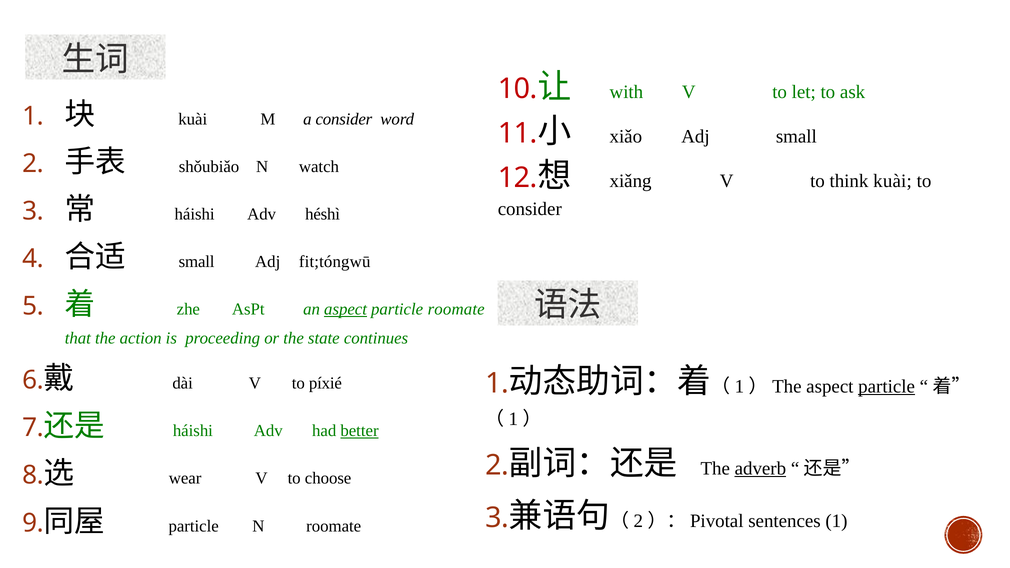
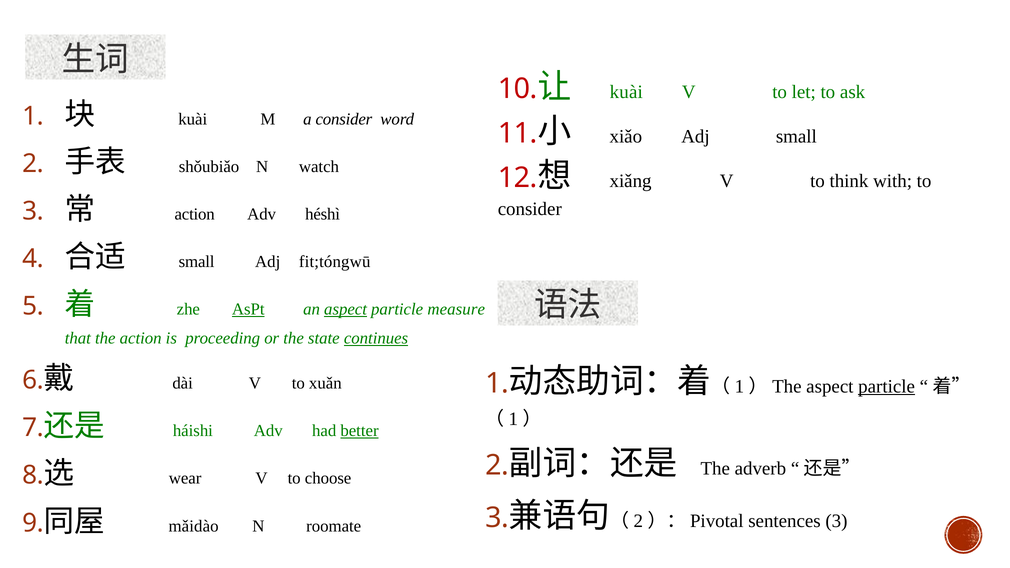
with: with -> kuài (626, 92)
think kuài: kuài -> with (893, 181)
háishi: háishi -> action (195, 214)
AsPt underline: none -> present (248, 309)
particle roomate: roomate -> measure (456, 309)
continues underline: none -> present (376, 338)
píxié: píxié -> xuǎn (325, 383)
adverb underline: present -> none (760, 468)
sentences 1: 1 -> 3 (836, 521)
particle: particle -> mǎidào (194, 526)
